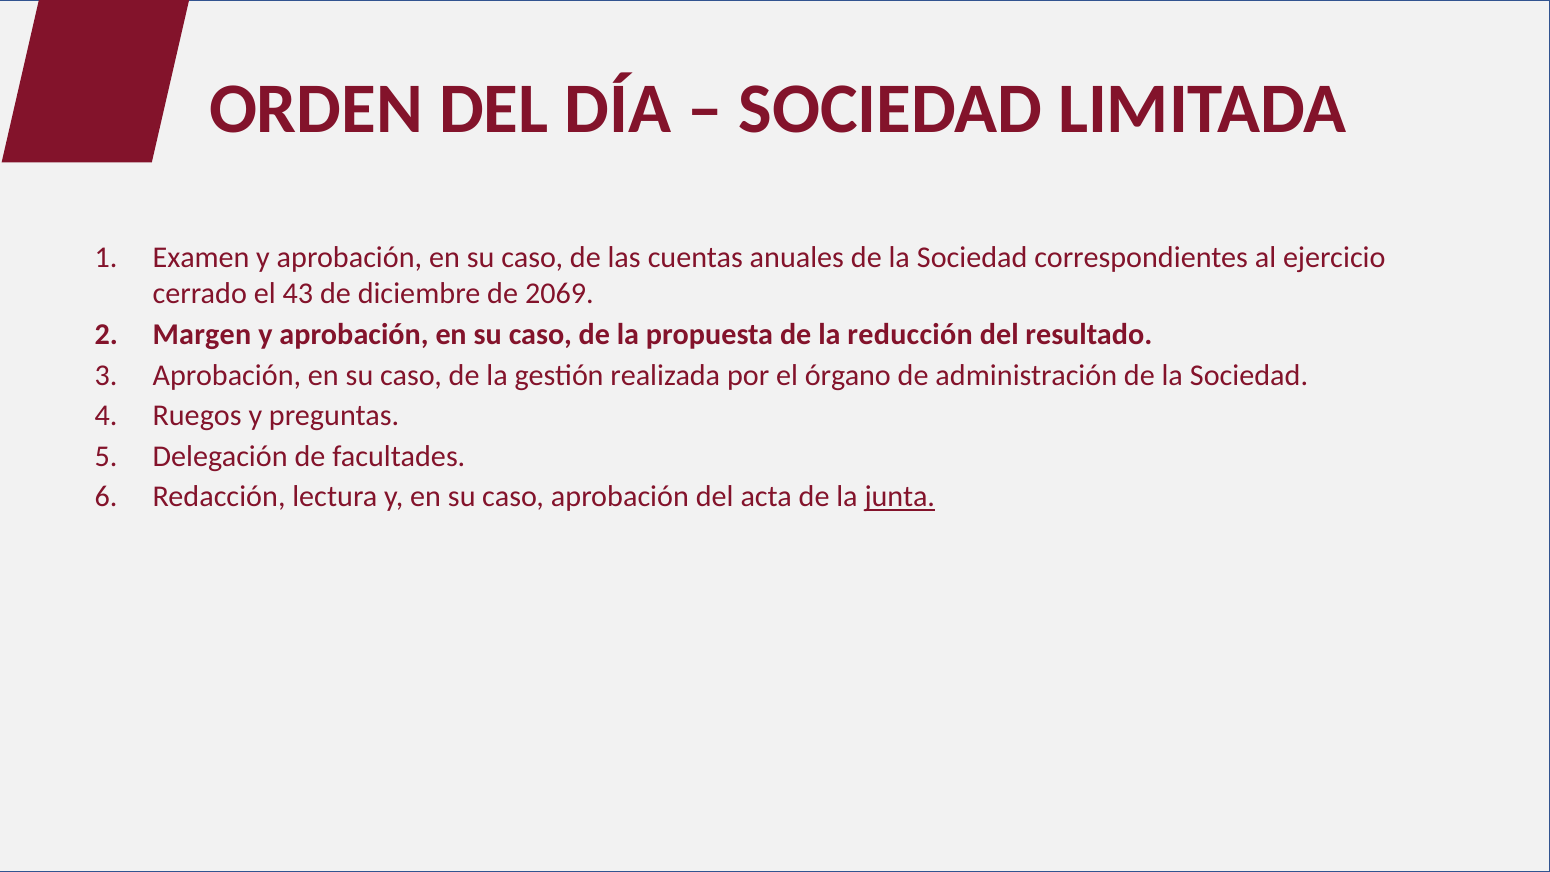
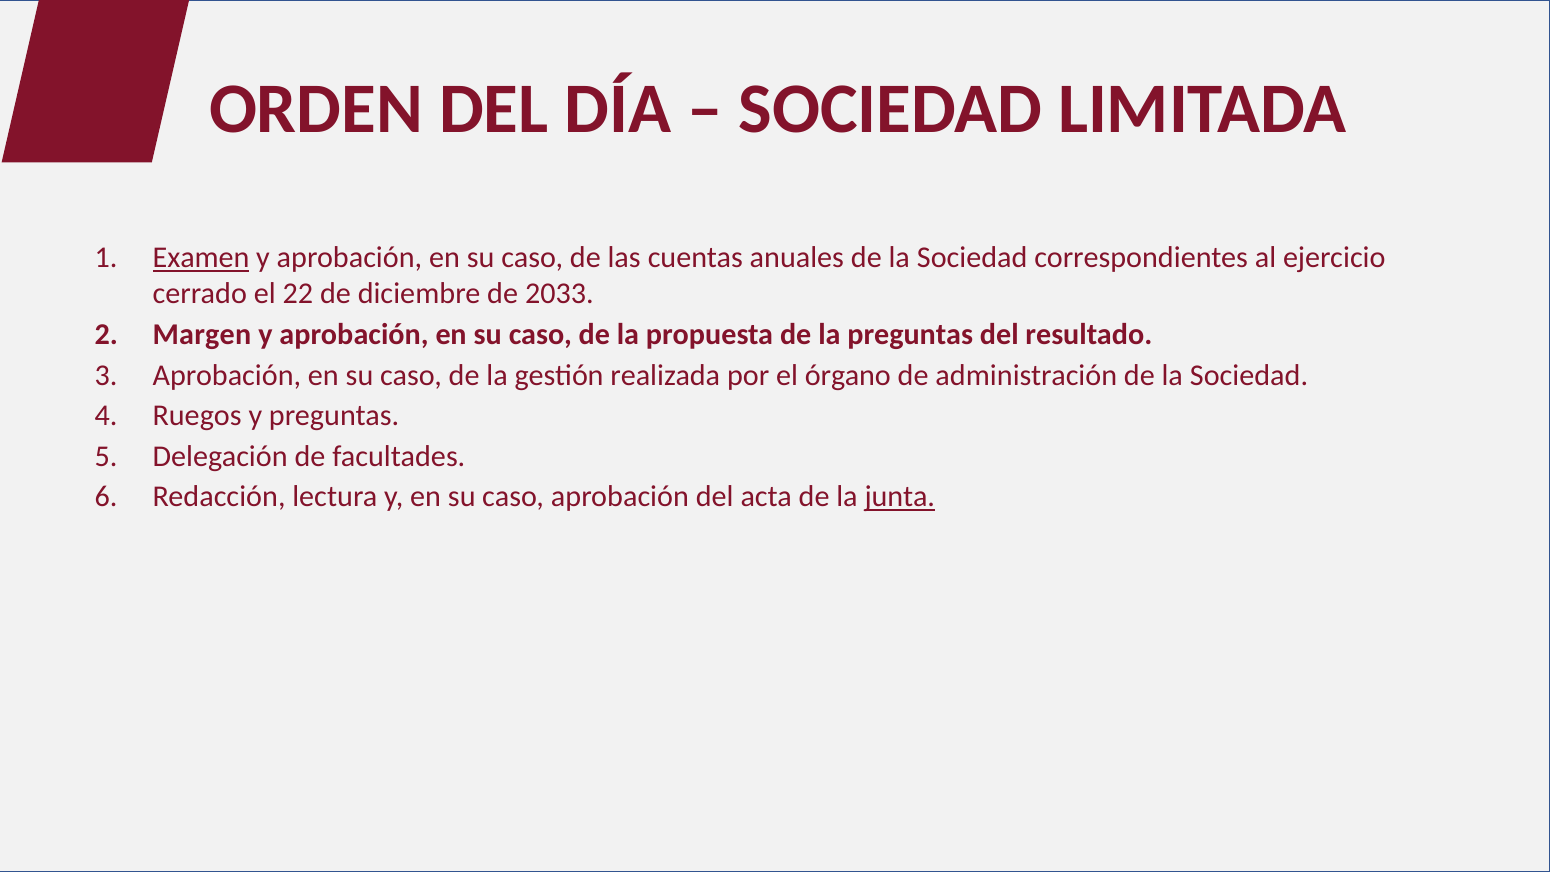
Examen underline: none -> present (201, 258)
43: 43 -> 22 (298, 294)
2069: 2069 -> 2033 (559, 294)
la reducción: reducción -> preguntas (910, 335)
